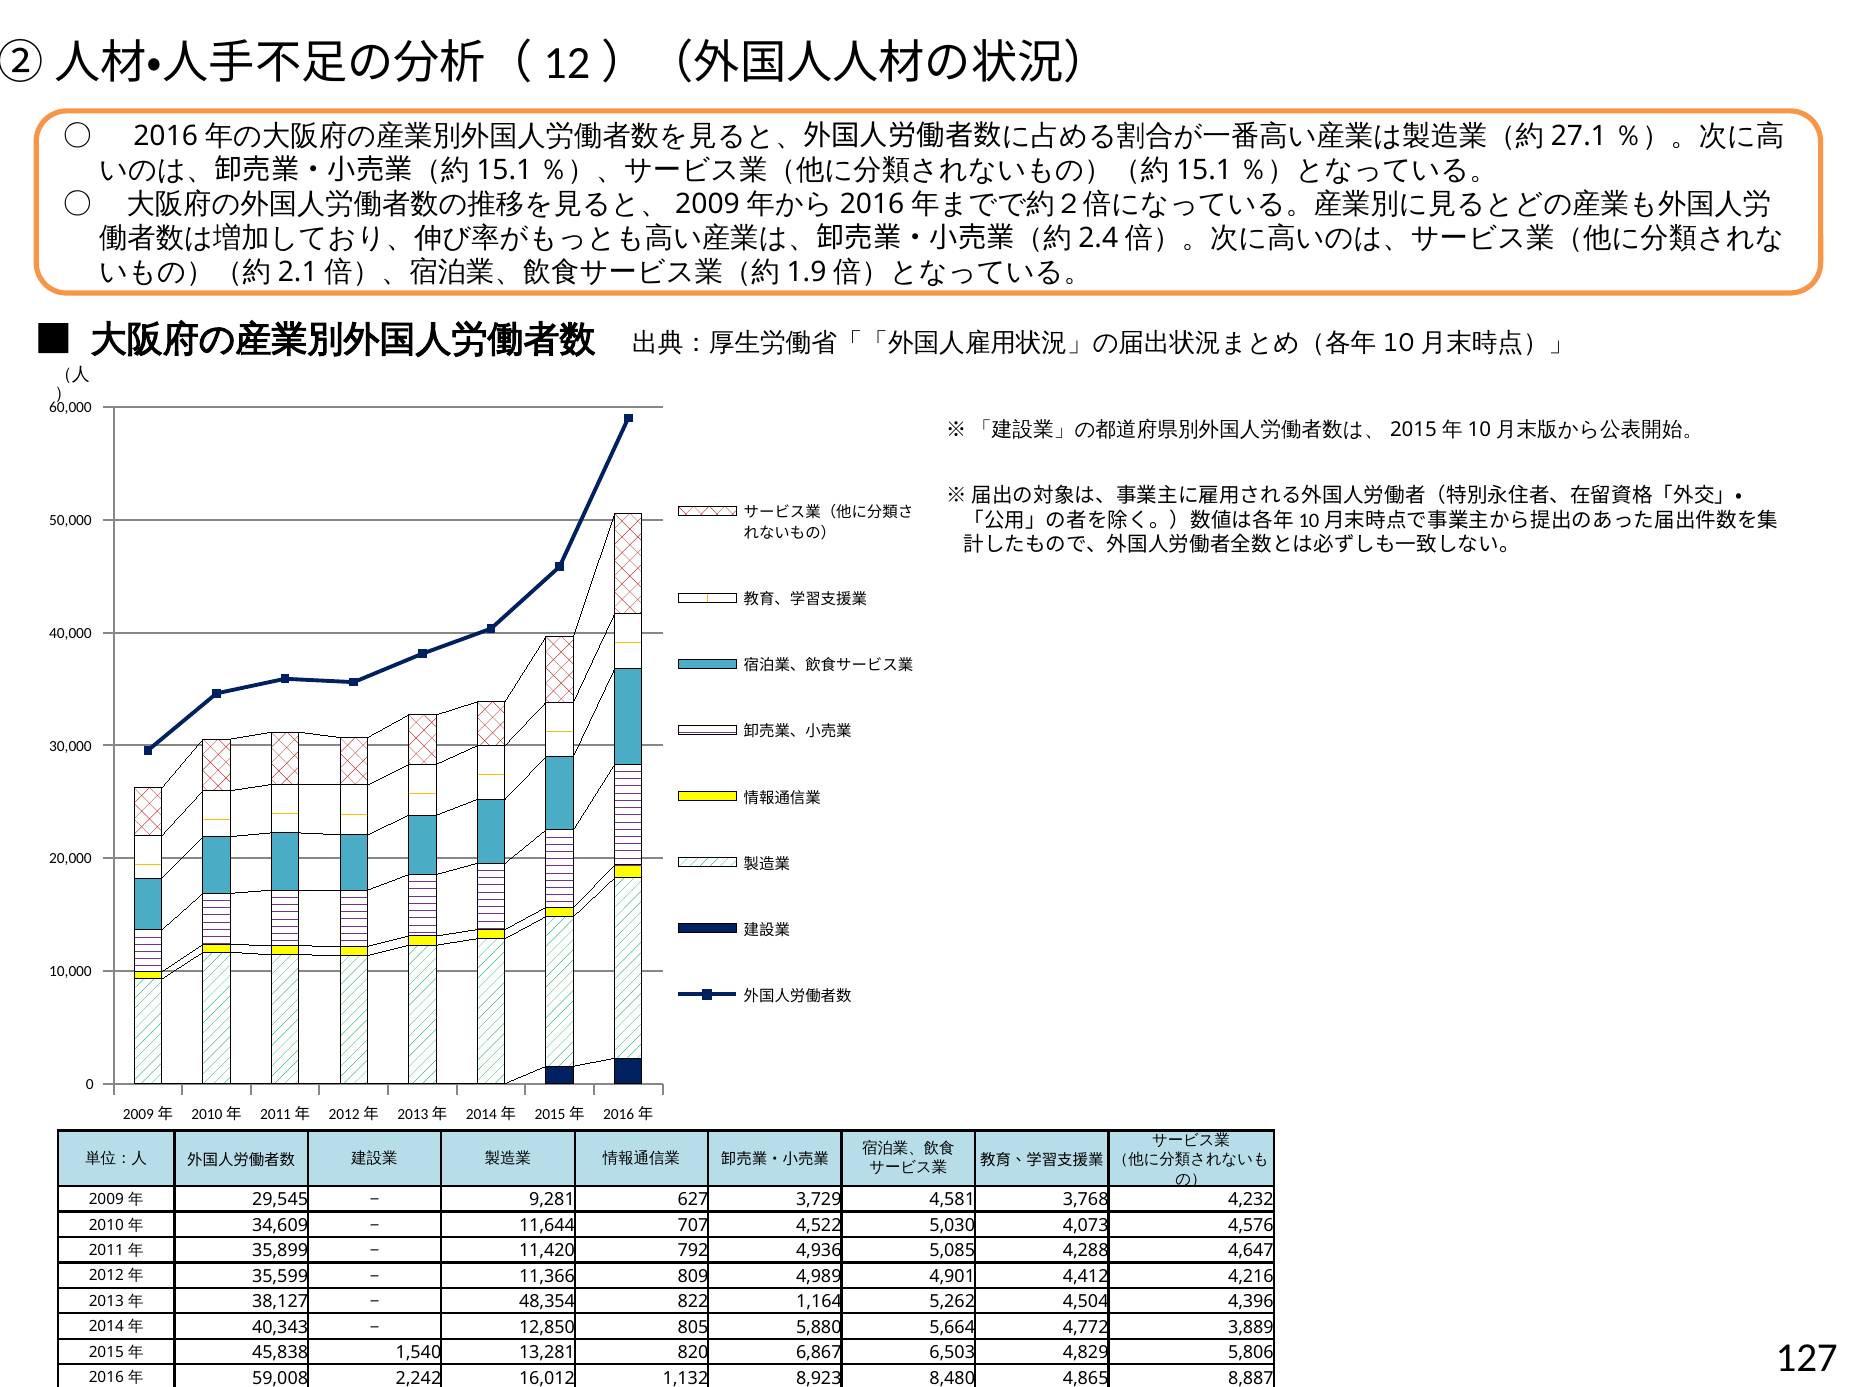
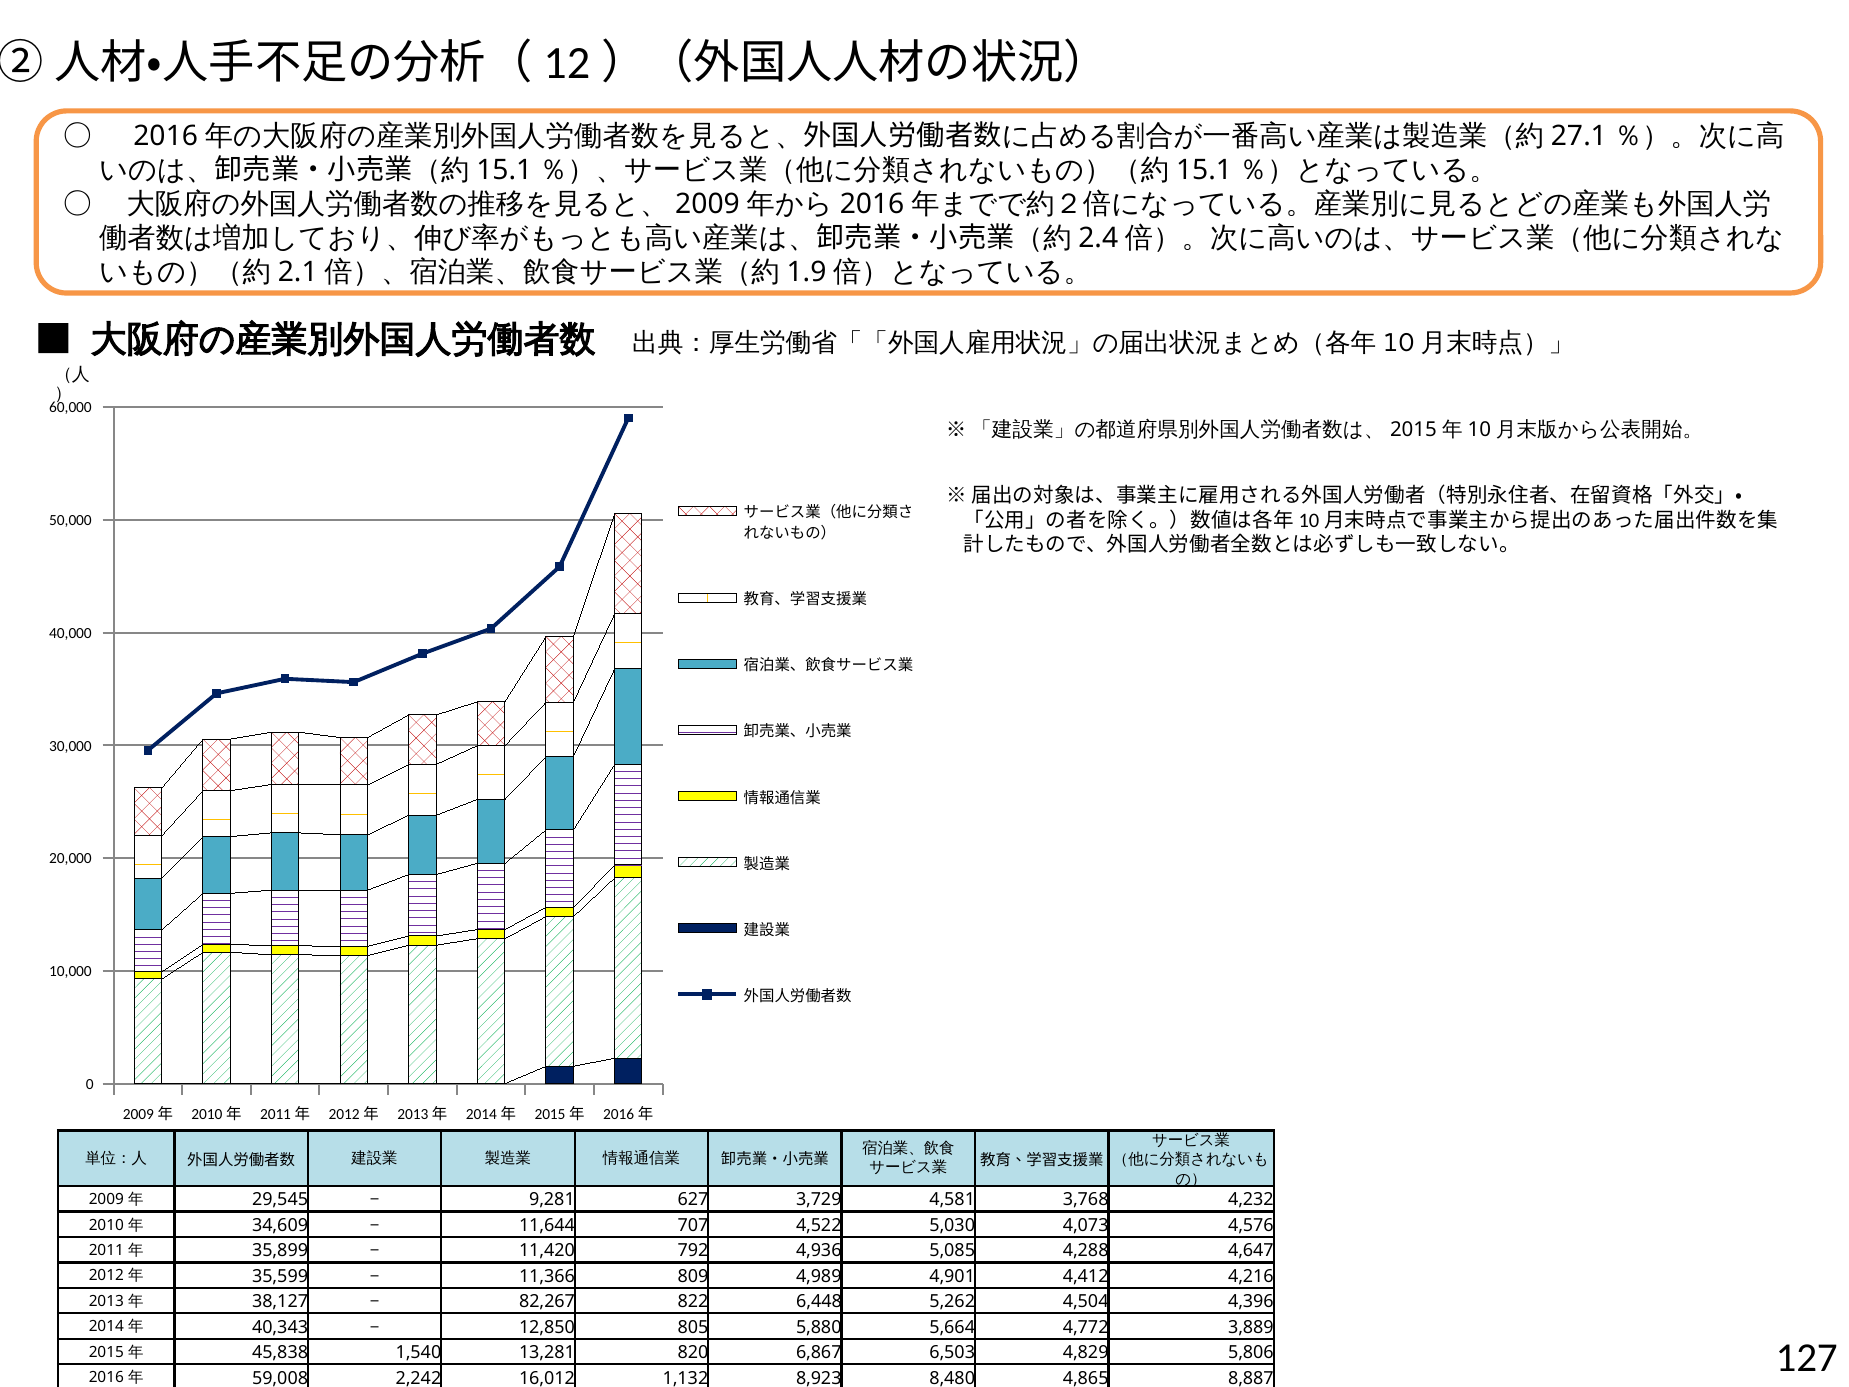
48,354: 48,354 -> 82,267 (547, 1301)
1,164: 1,164 -> 6,448 (819, 1301)
